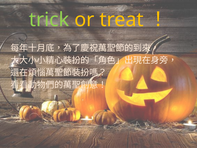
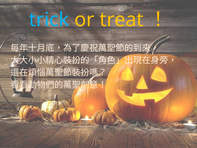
trick colour: light green -> light blue (49, 20)
